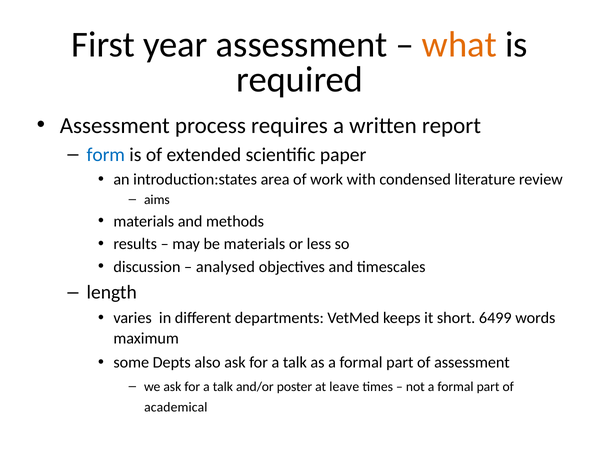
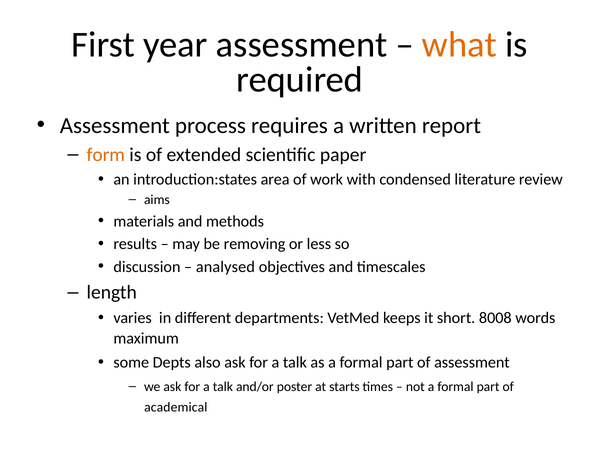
form colour: blue -> orange (106, 155)
be materials: materials -> removing (255, 244)
6499: 6499 -> 8008 (495, 319)
leave: leave -> starts (344, 387)
